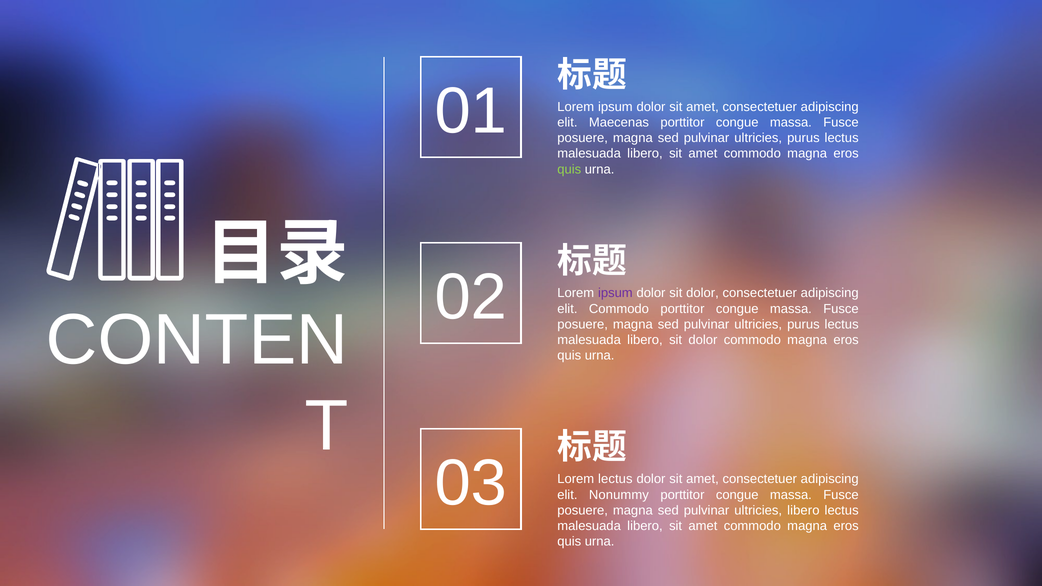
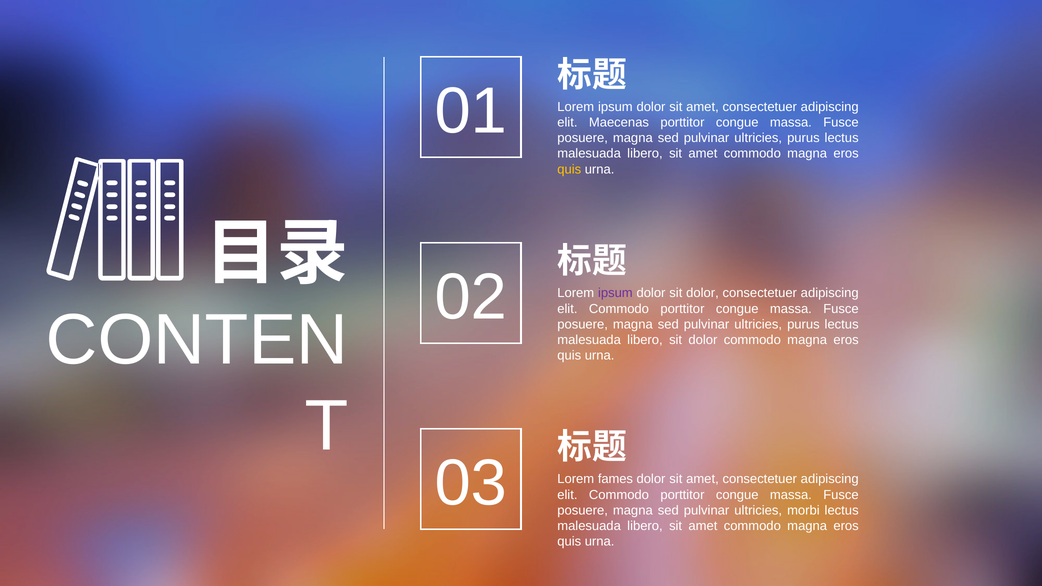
quis colour: light green -> yellow (569, 169)
Lorem lectus: lectus -> fames (615, 479)
Nonummy: Nonummy -> Commodo (619, 495)
ultricies libero: libero -> morbi (803, 510)
